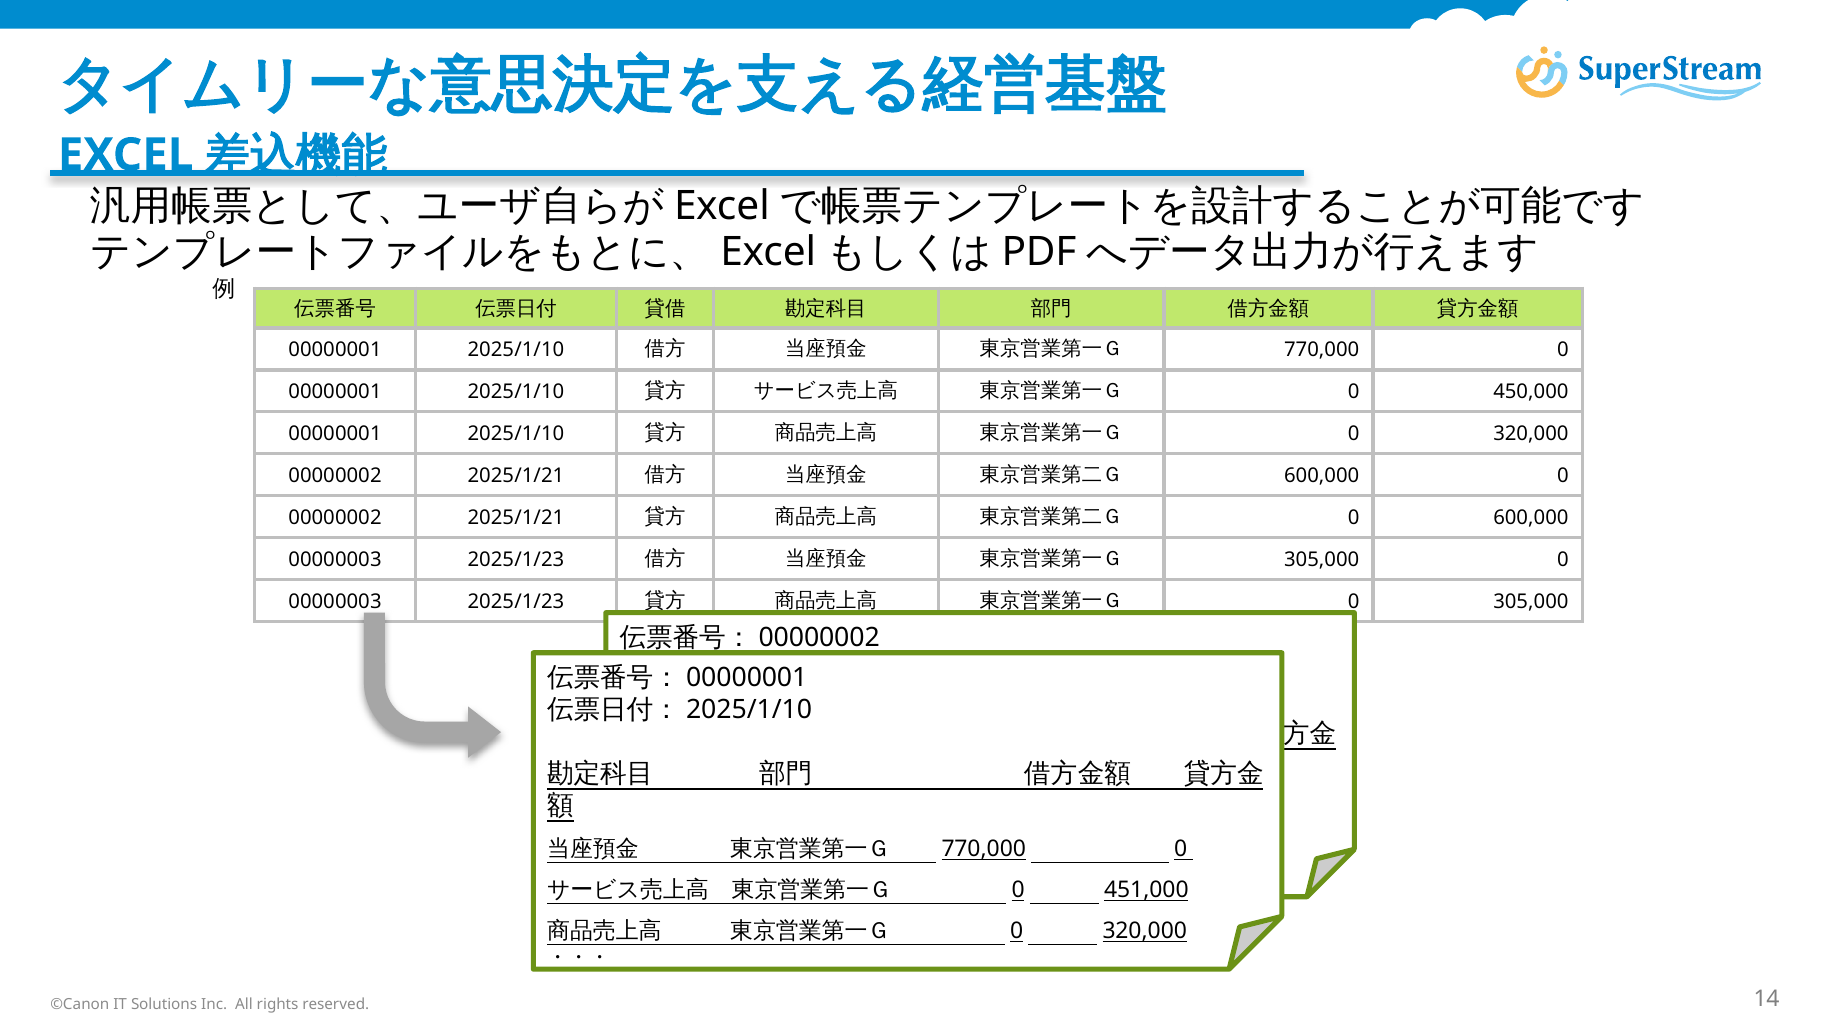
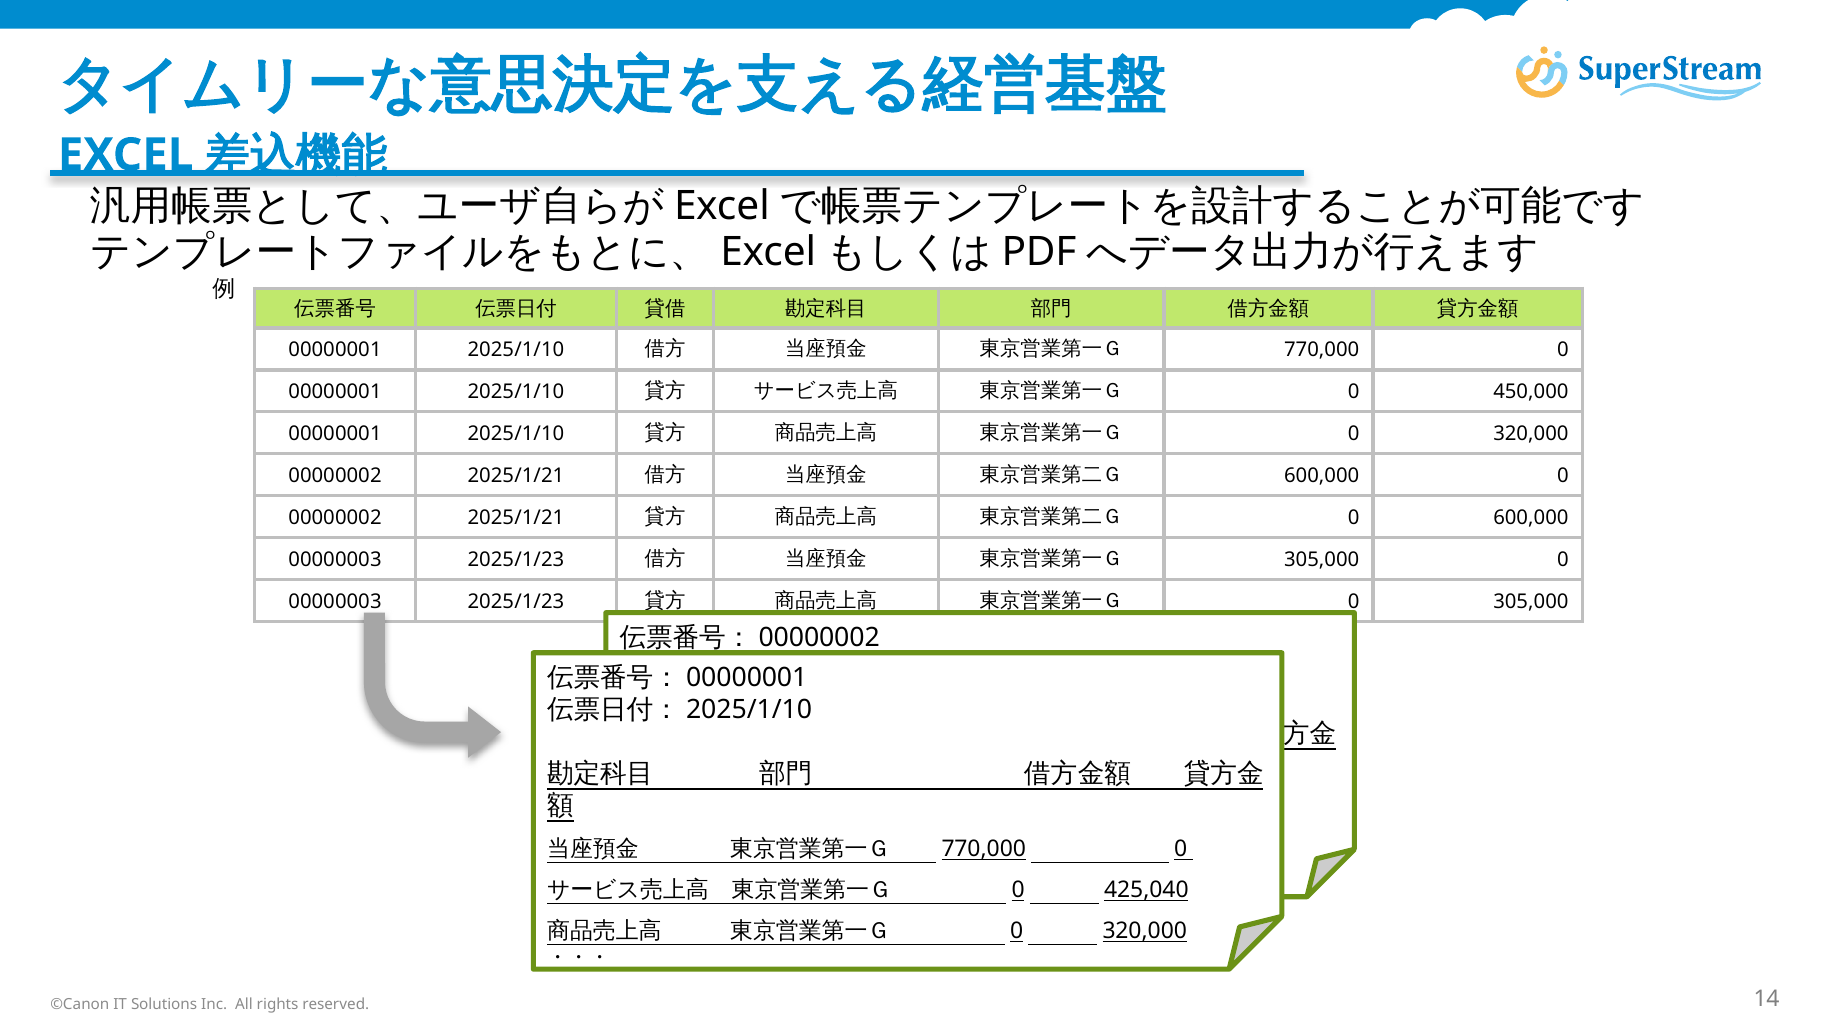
451,000: 451,000 -> 425,040 (1146, 890)
